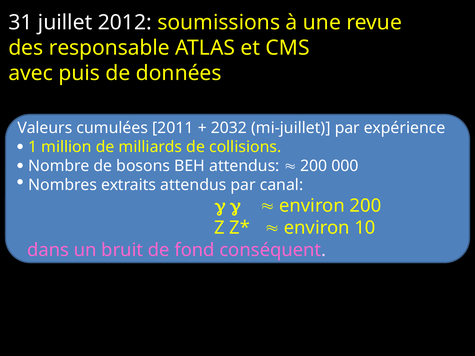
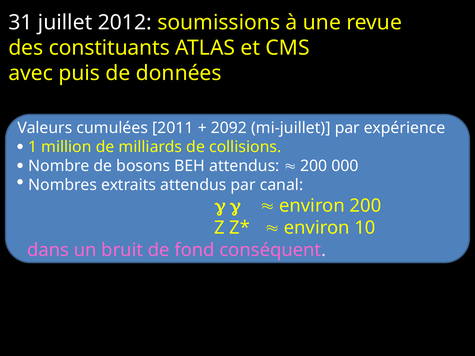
responsable: responsable -> constituants (109, 48)
2032: 2032 -> 2092 (229, 128)
